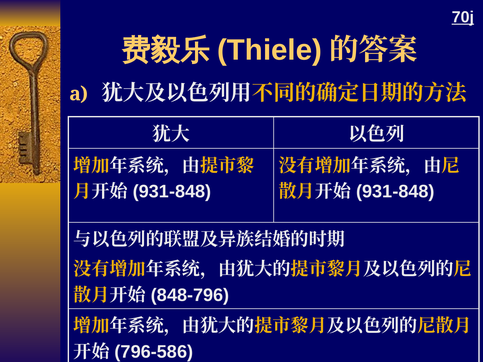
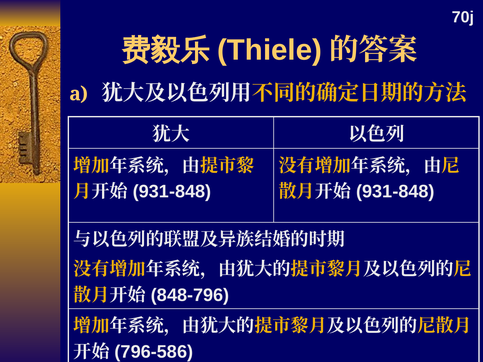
70j underline: present -> none (463, 17)
